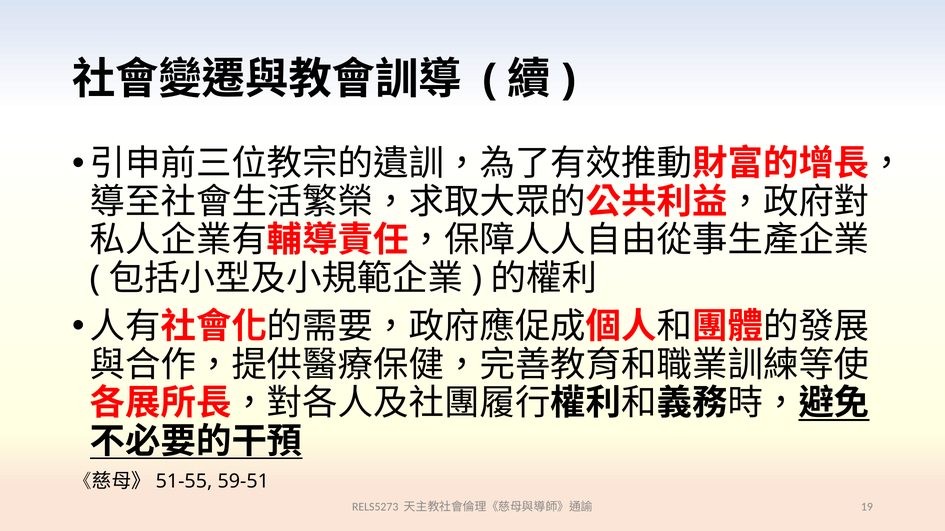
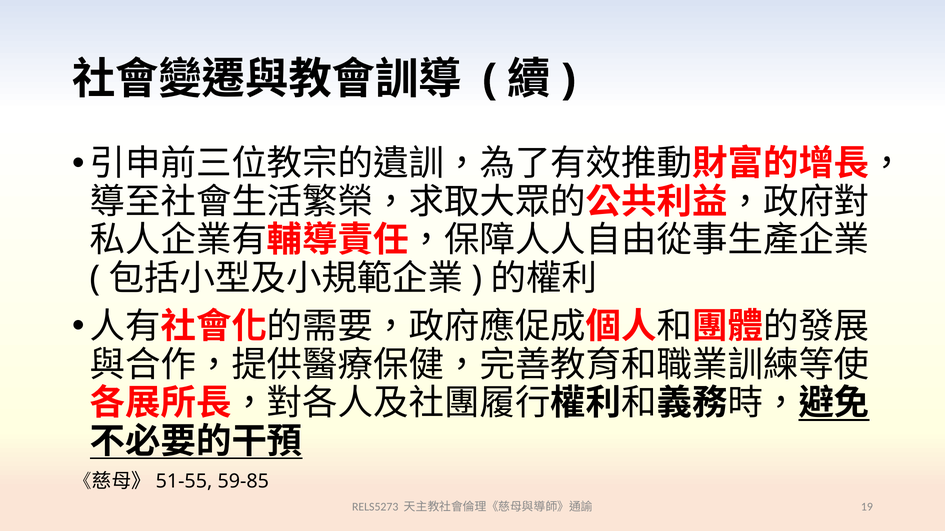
59-51: 59-51 -> 59-85 (243, 482)
